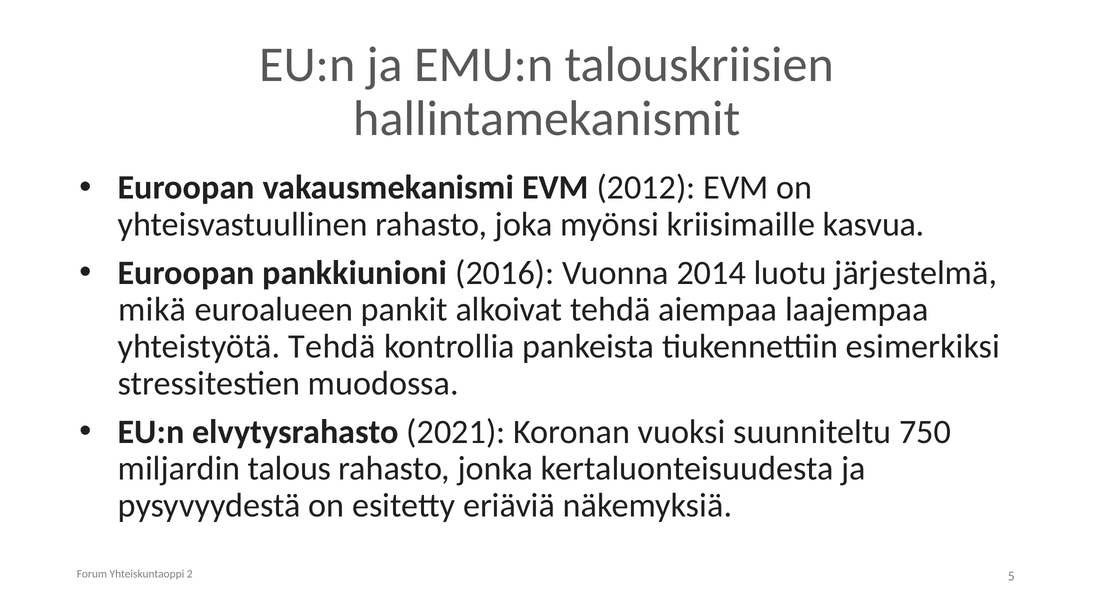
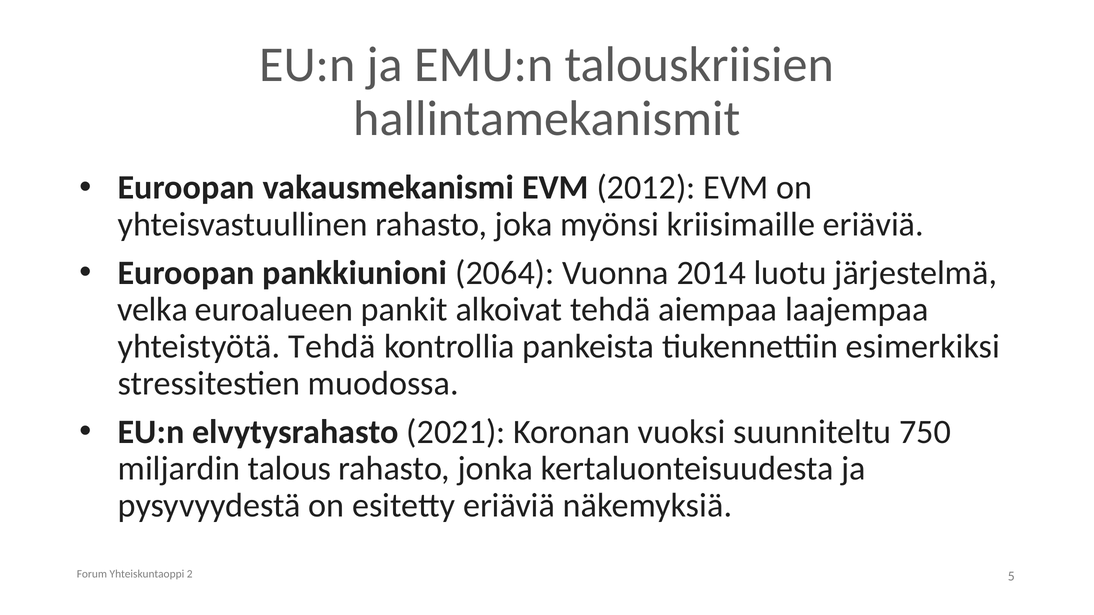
kriisimaille kasvua: kasvua -> eriäviä (873, 225)
2016: 2016 -> 2064 (505, 273)
mikä: mikä -> velka (153, 310)
